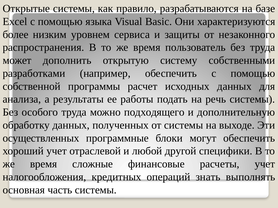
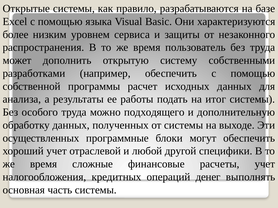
речь: речь -> итог (216, 99)
знать: знать -> денег (208, 177)
